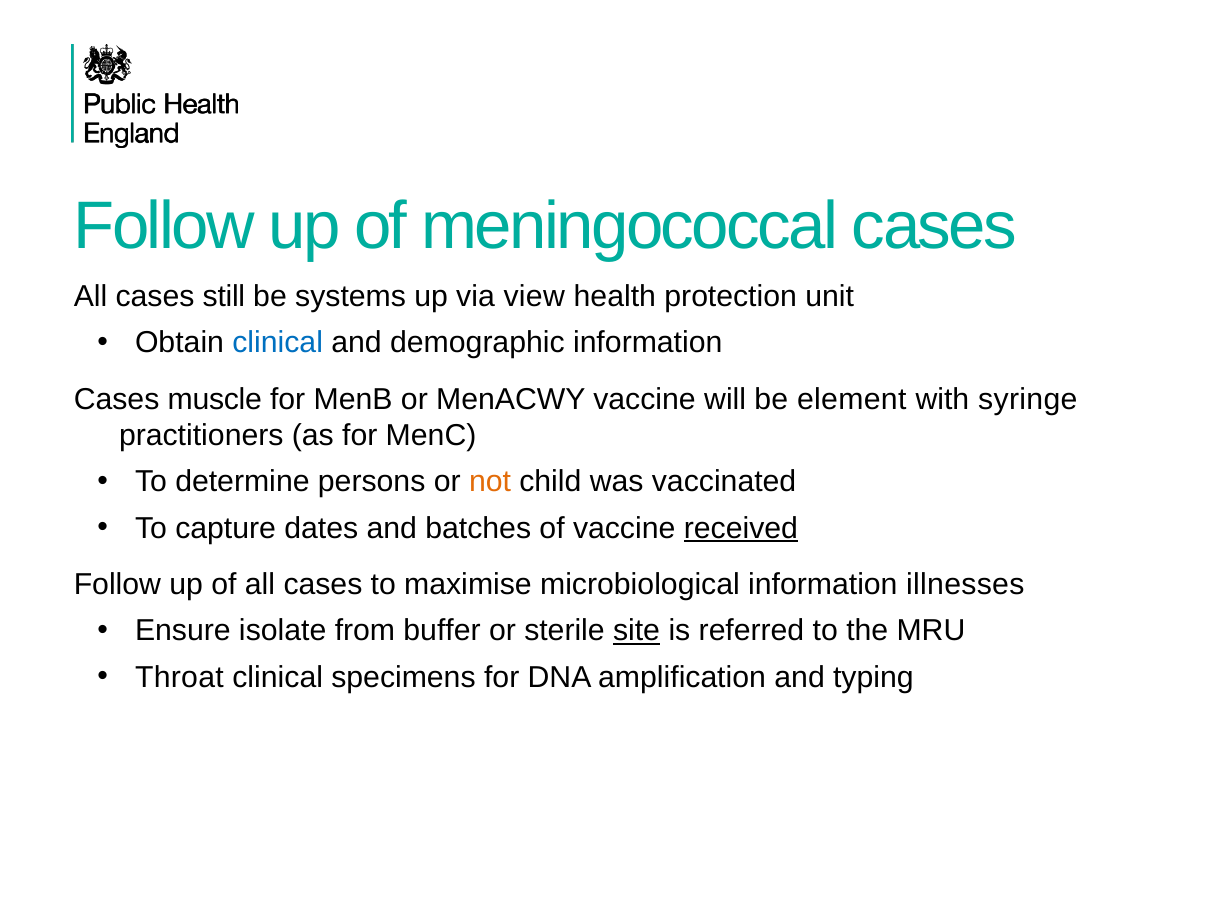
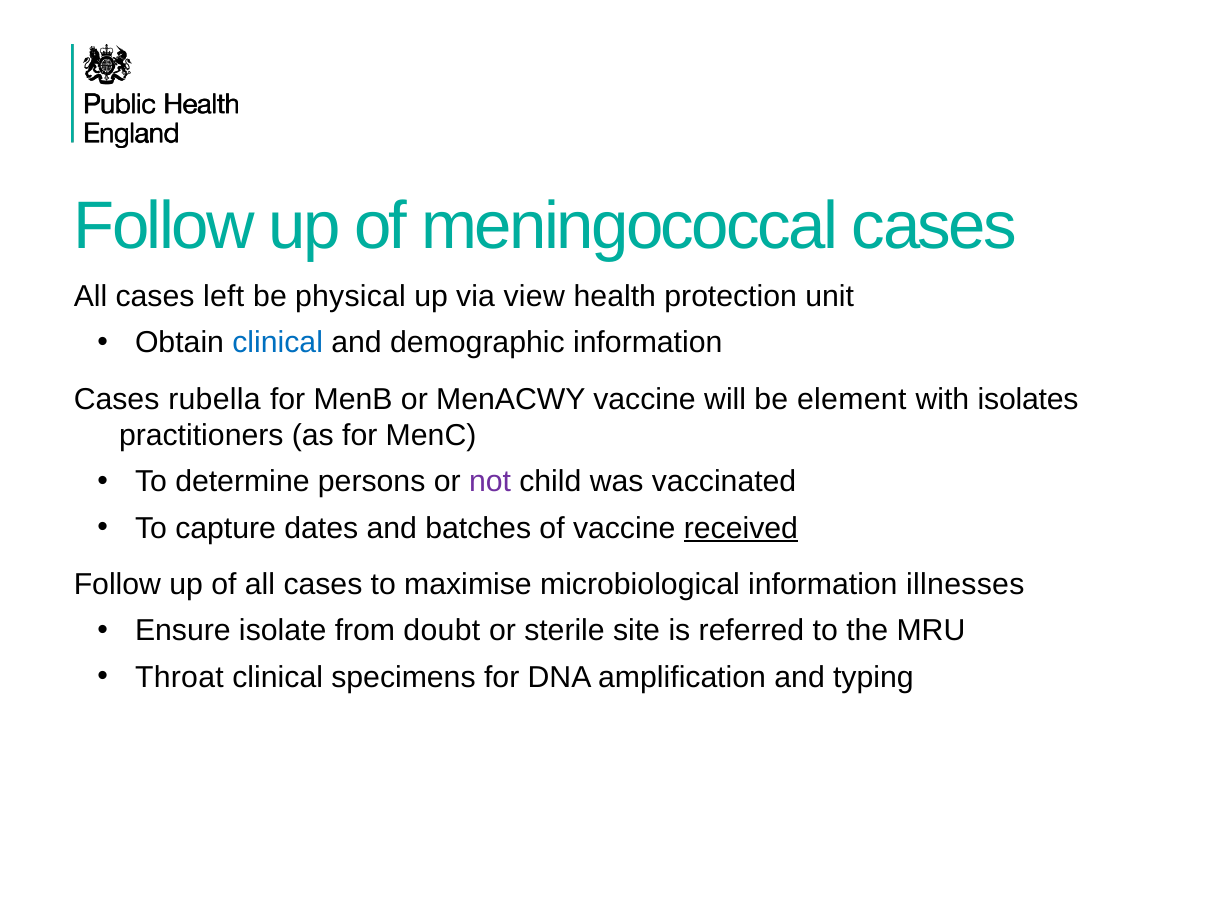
still: still -> left (224, 296)
systems: systems -> physical (351, 296)
muscle: muscle -> rubella (215, 399)
syringe: syringe -> isolates (1028, 399)
not colour: orange -> purple (490, 482)
buffer: buffer -> doubt (442, 631)
site underline: present -> none (637, 631)
